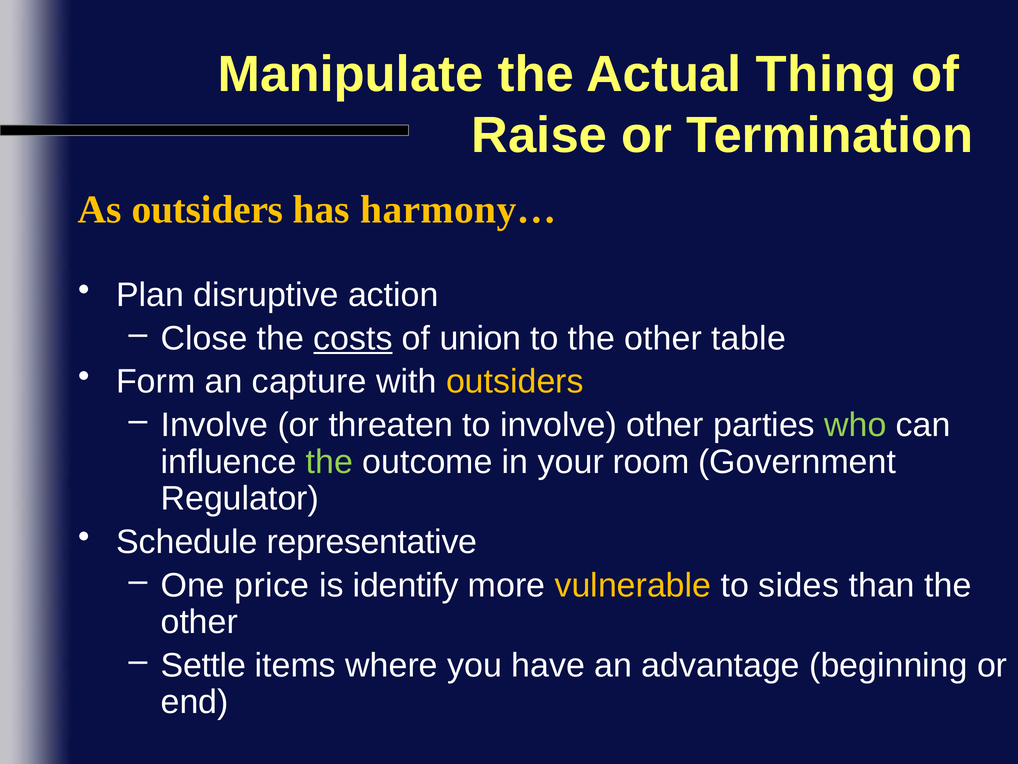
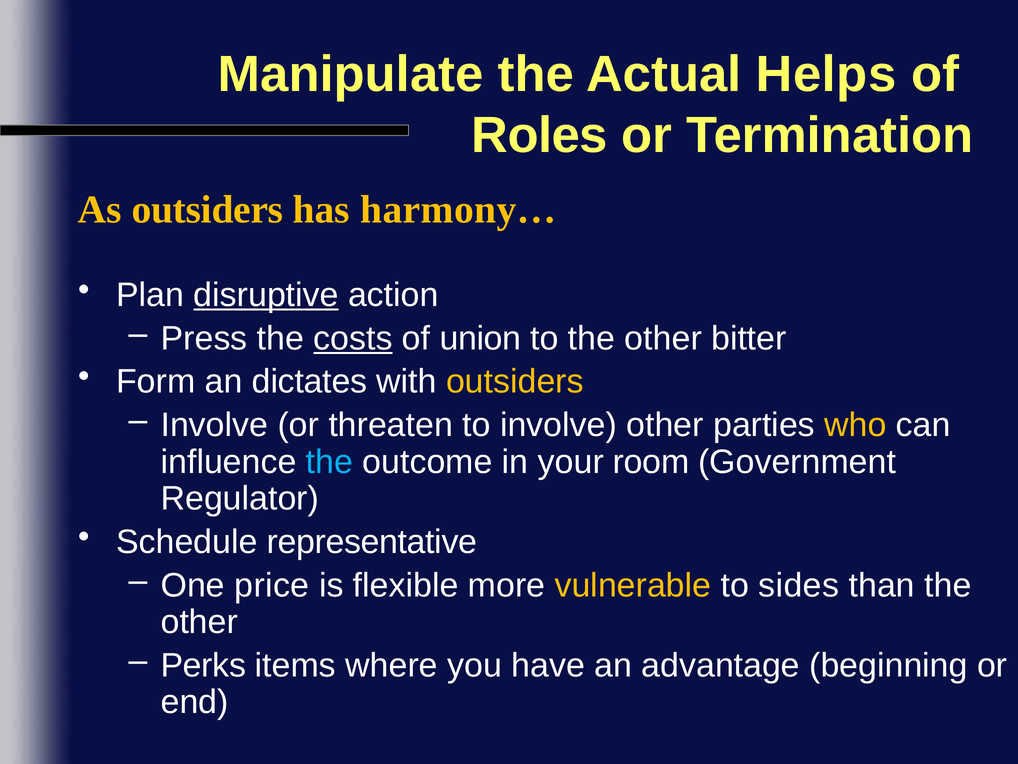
Thing: Thing -> Helps (826, 74)
Raise: Raise -> Roles (540, 136)
disruptive underline: none -> present (266, 295)
Close: Close -> Press (204, 338)
table: table -> bitter (749, 338)
capture: capture -> dictates (310, 381)
who colour: light green -> yellow (855, 425)
the colour: light green -> light blue (329, 462)
identify: identify -> flexible (406, 585)
Settle: Settle -> Perks (203, 665)
